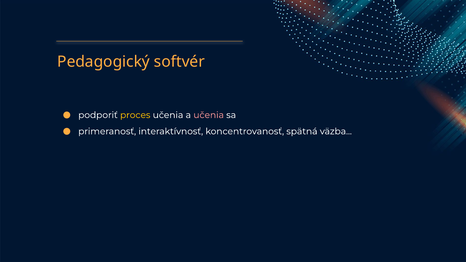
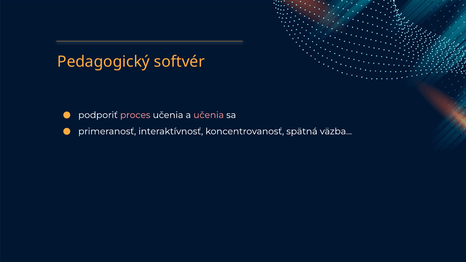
proces colour: yellow -> pink (135, 115)
